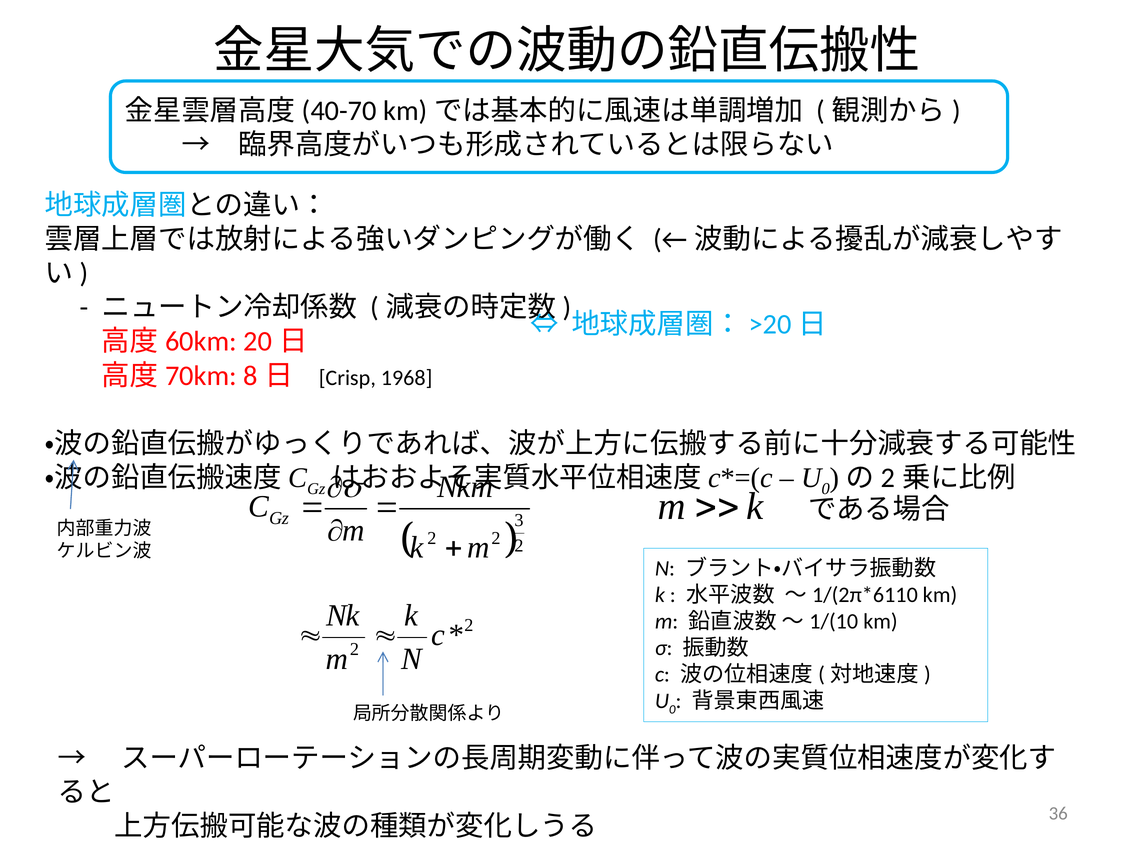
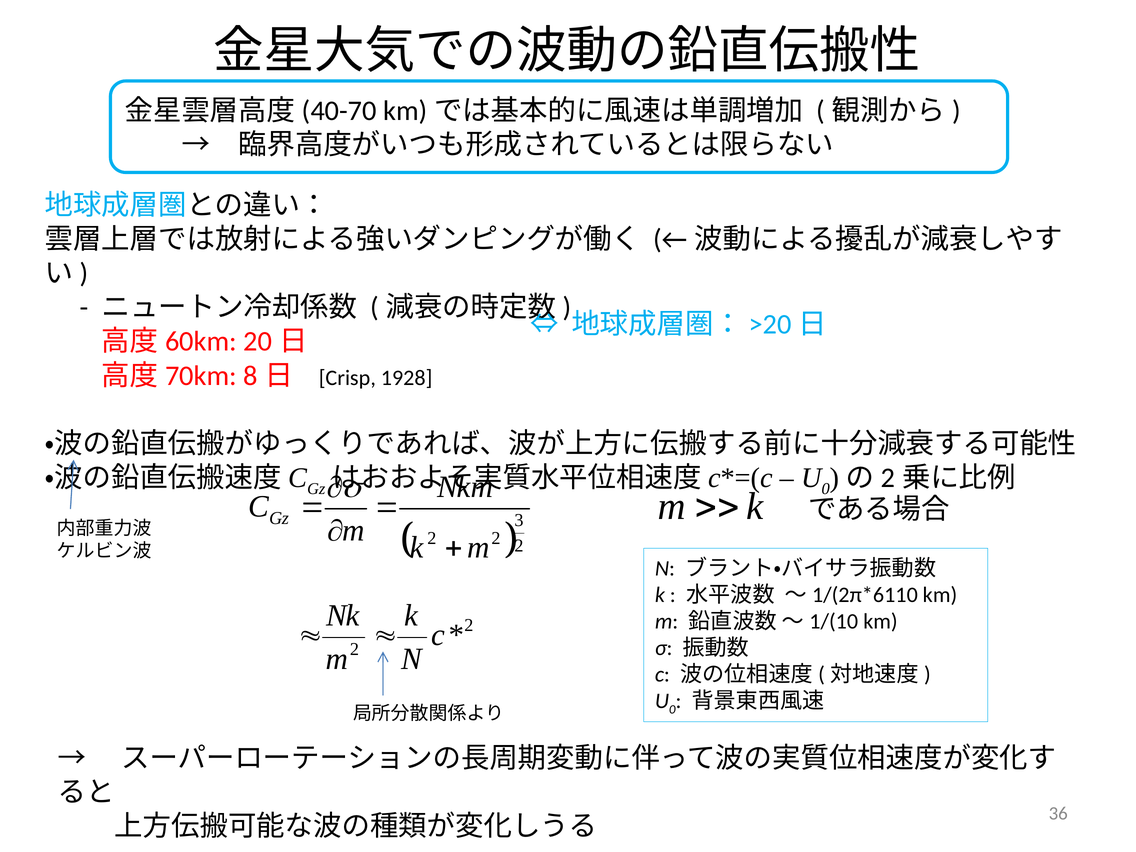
1968: 1968 -> 1928 (407, 378)
